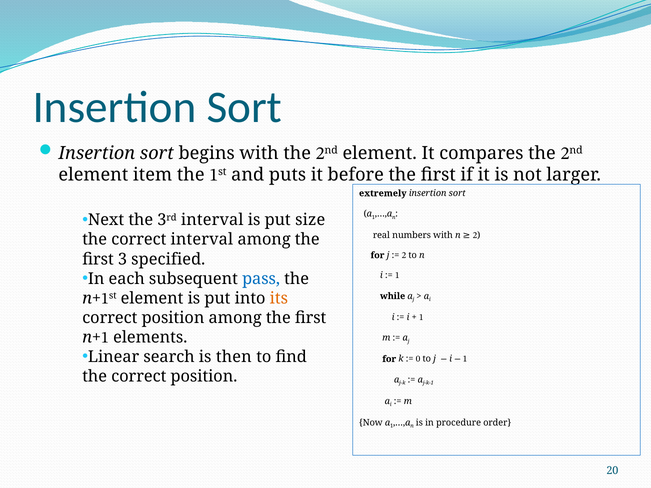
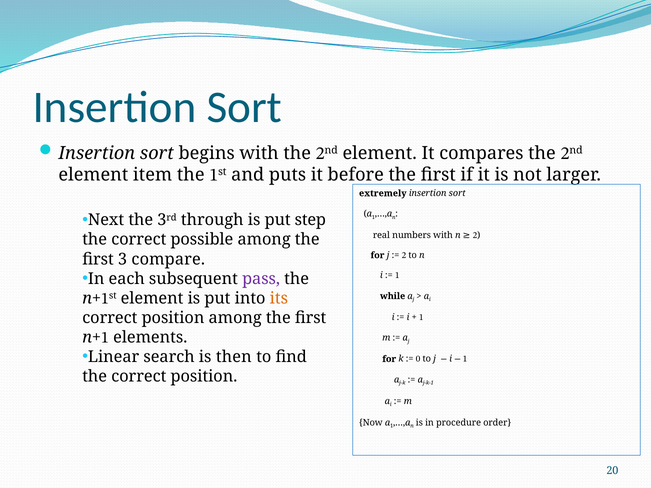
3rd interval: interval -> through (212, 220)
size: size -> step (310, 220)
correct interval: interval -> possible (202, 240)
specified: specified -> compare (168, 259)
pass colour: blue -> purple (261, 279)
